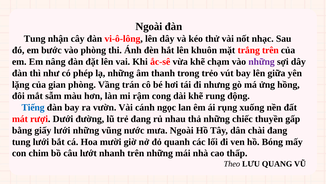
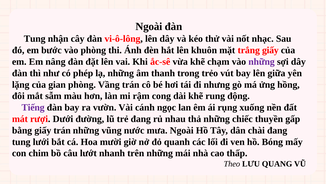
trắng trên: trên -> giấy (270, 50)
Tiếng colour: blue -> purple (33, 107)
giấy lưới: lưới -> trán (62, 130)
